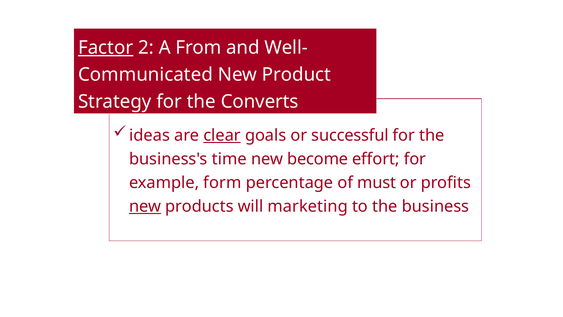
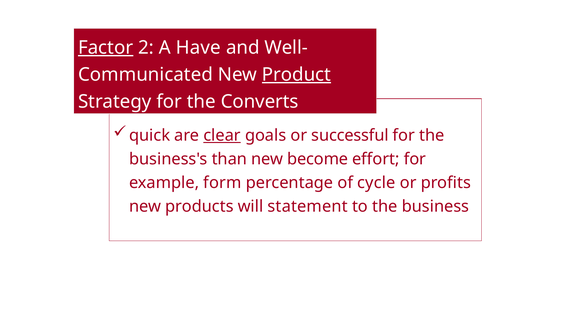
From: From -> Have (198, 47)
Product underline: none -> present (296, 75)
ideas: ideas -> quick (150, 135)
time: time -> than (229, 159)
must: must -> cycle (376, 183)
new underline: present -> none (145, 206)
marketing: marketing -> statement (308, 206)
